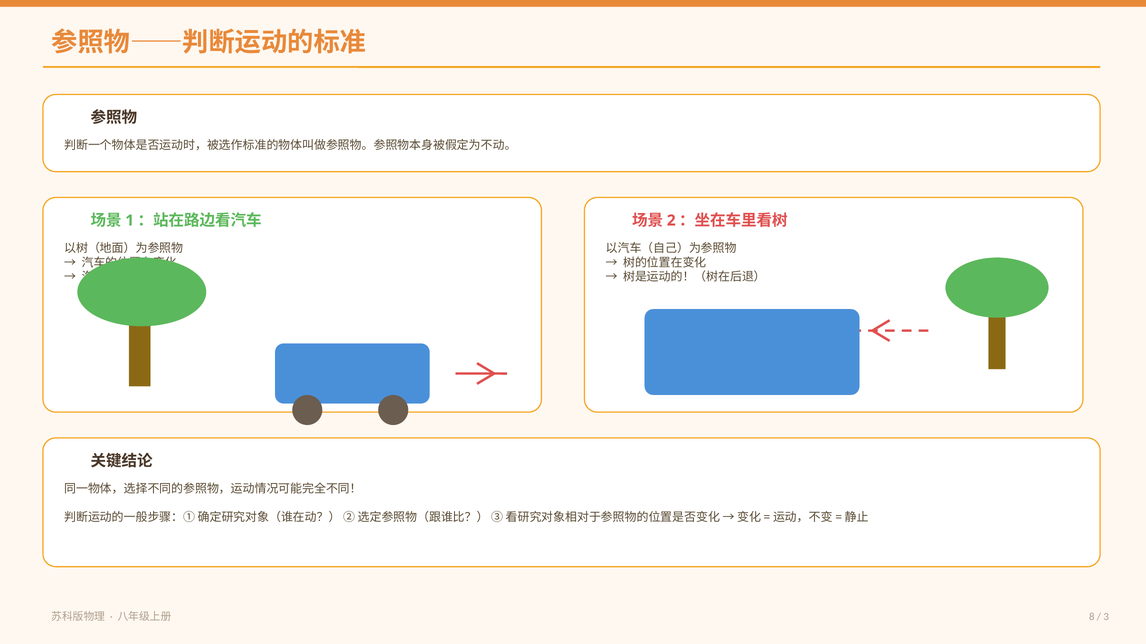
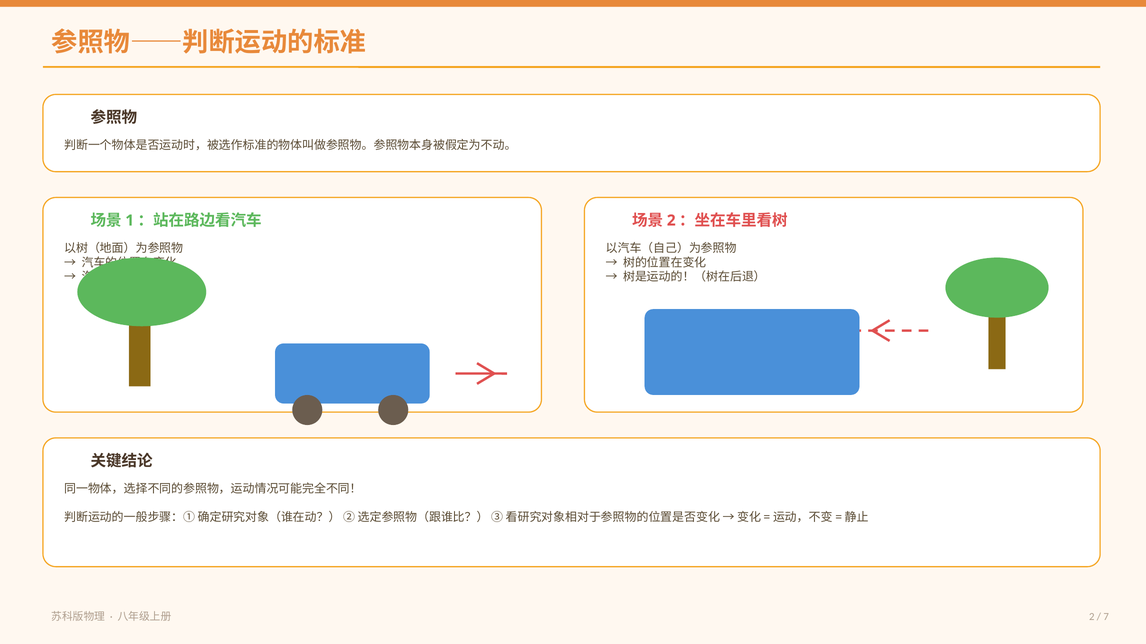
8: 8 -> 2 (1092, 617)
3: 3 -> 7 (1106, 617)
